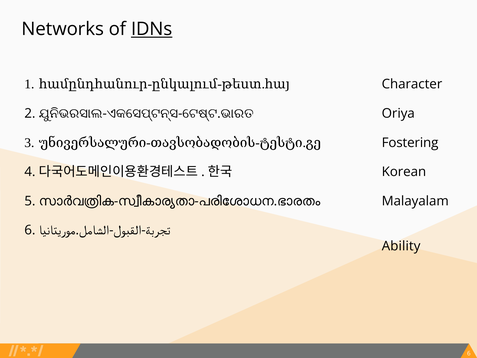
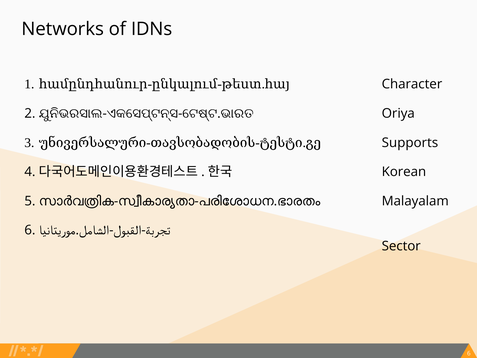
IDNs underline: present -> none (152, 29)
Fostering: Fostering -> Supports (410, 143)
Ability: Ability -> Sector (401, 246)
